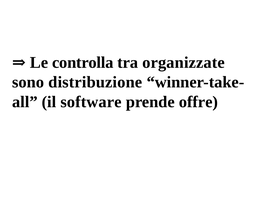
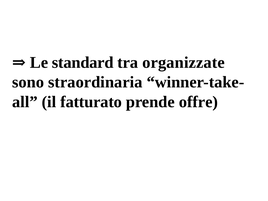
controlla: controlla -> standard (83, 63)
distribuzione: distribuzione -> straordinaria (95, 82)
software: software -> fatturato (91, 102)
